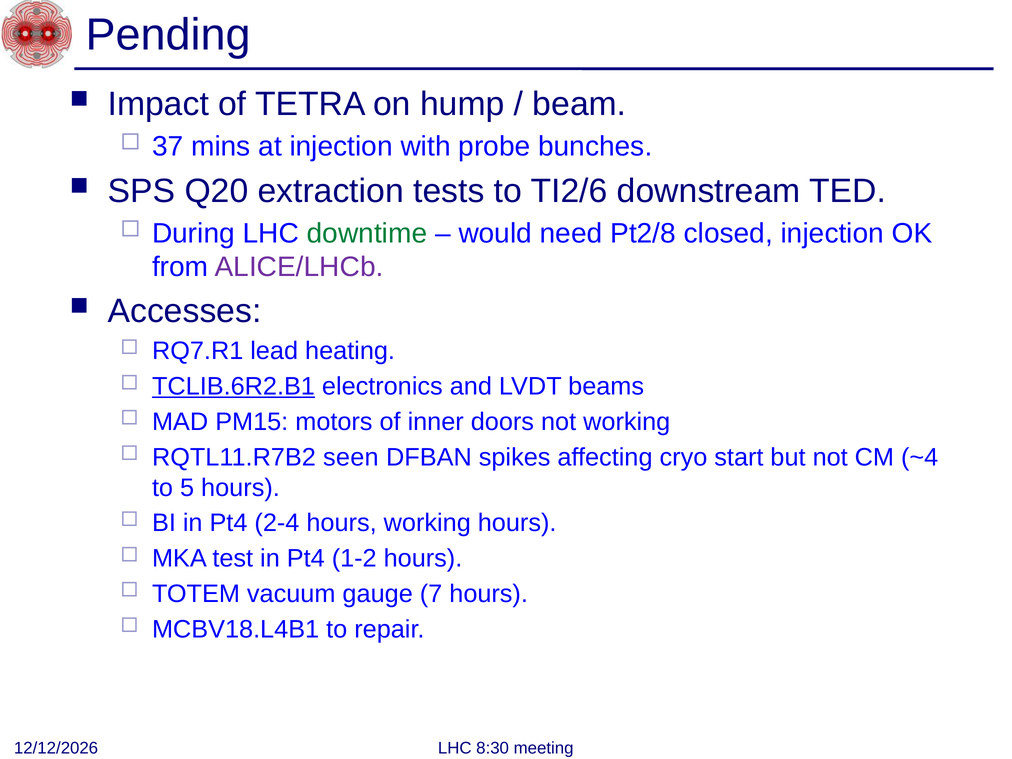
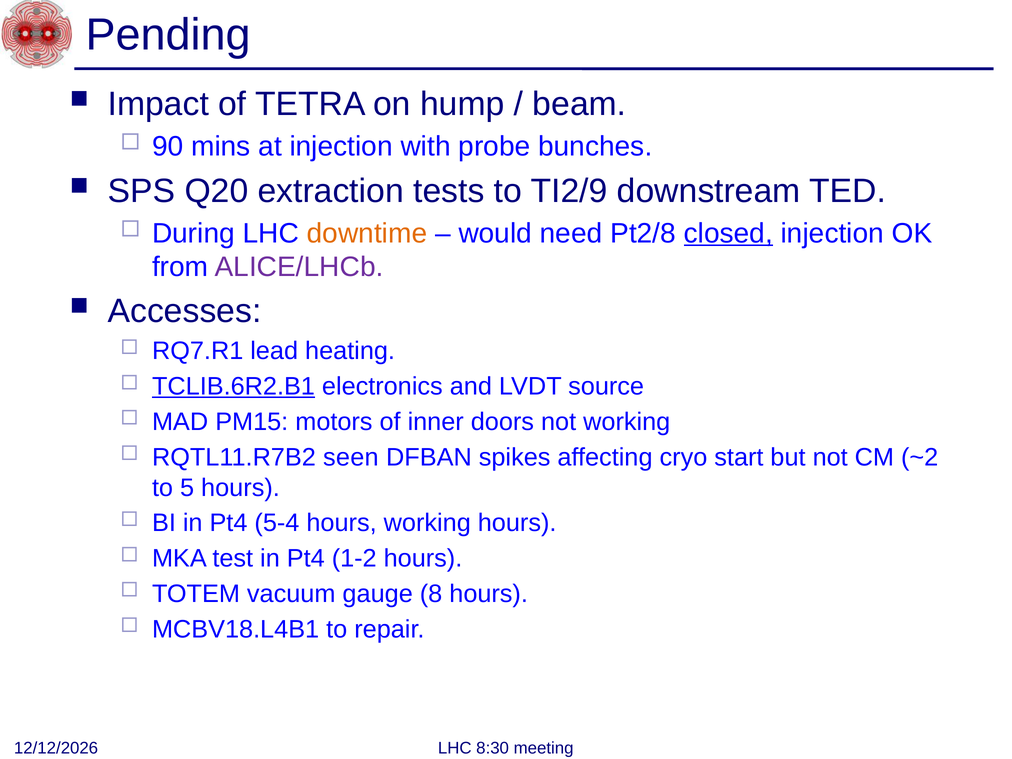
37: 37 -> 90 (168, 147)
TI2/6: TI2/6 -> TI2/9 (569, 191)
downtime colour: green -> orange (367, 233)
closed underline: none -> present (728, 233)
beams: beams -> source (606, 387)
~4: ~4 -> ~2 (920, 457)
2-4: 2-4 -> 5-4 (277, 523)
7: 7 -> 8 (431, 594)
